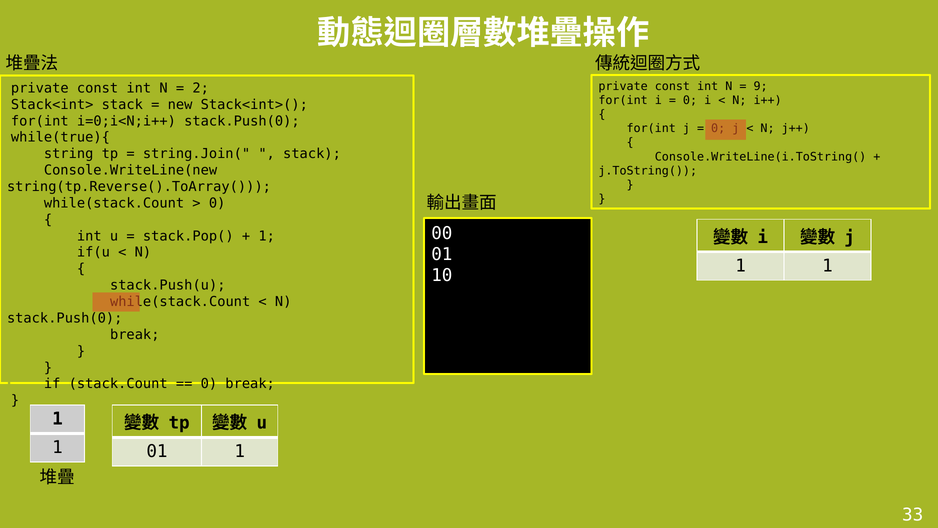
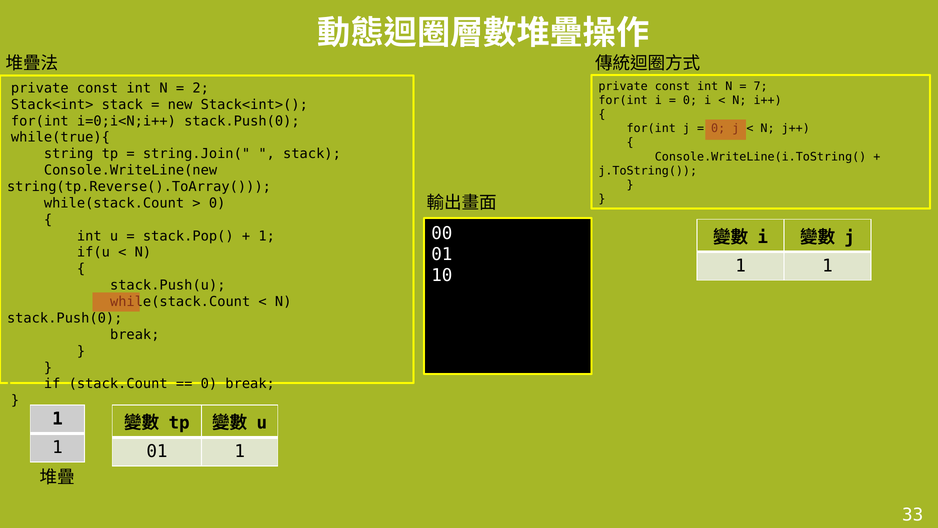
9: 9 -> 7 (761, 86)
